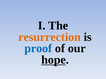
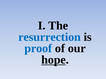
resurrection colour: orange -> blue (50, 37)
